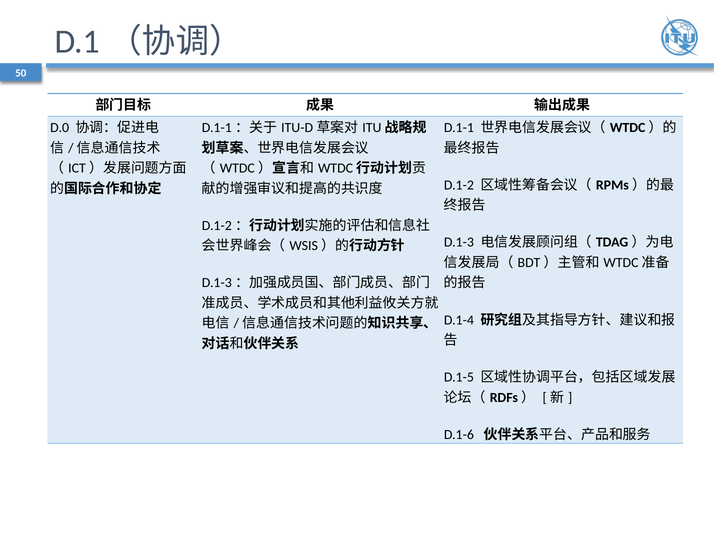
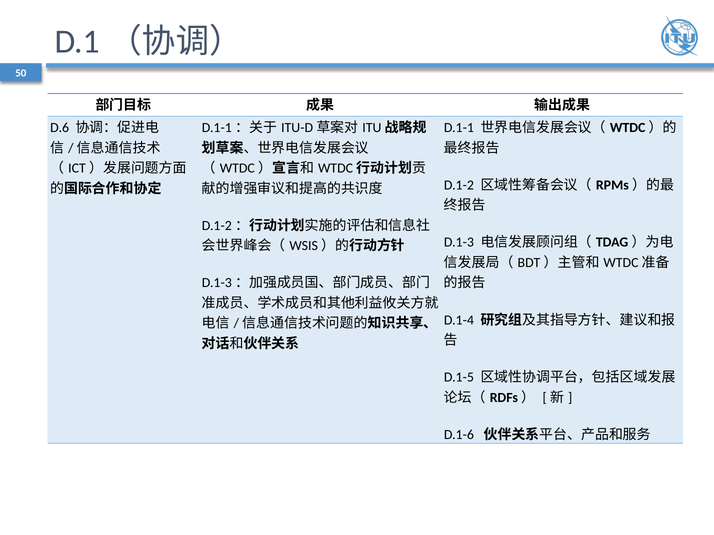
D.0: D.0 -> D.6 (60, 128)
